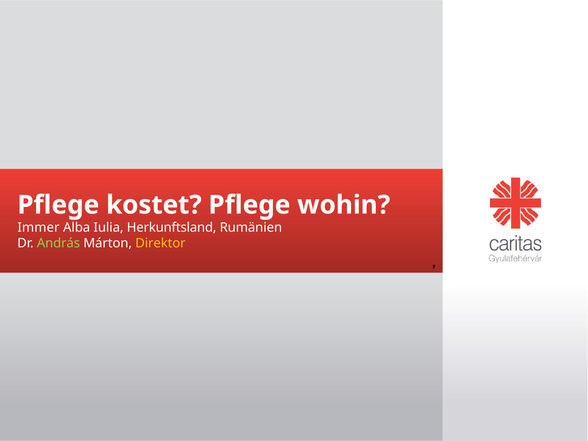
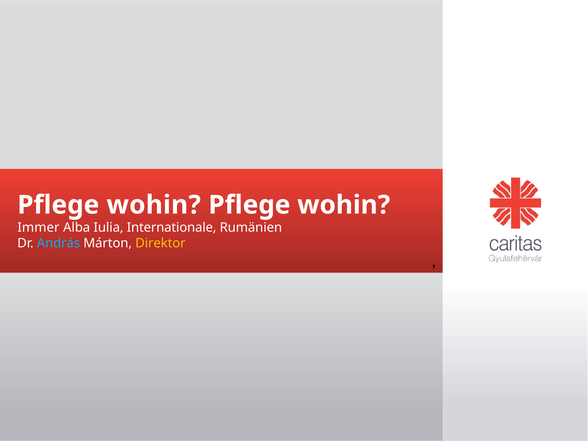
kostet: kostet -> wohin (154, 205)
Herkunftsland: Herkunftsland -> Internationale (172, 228)
András colour: light green -> light blue (58, 243)
